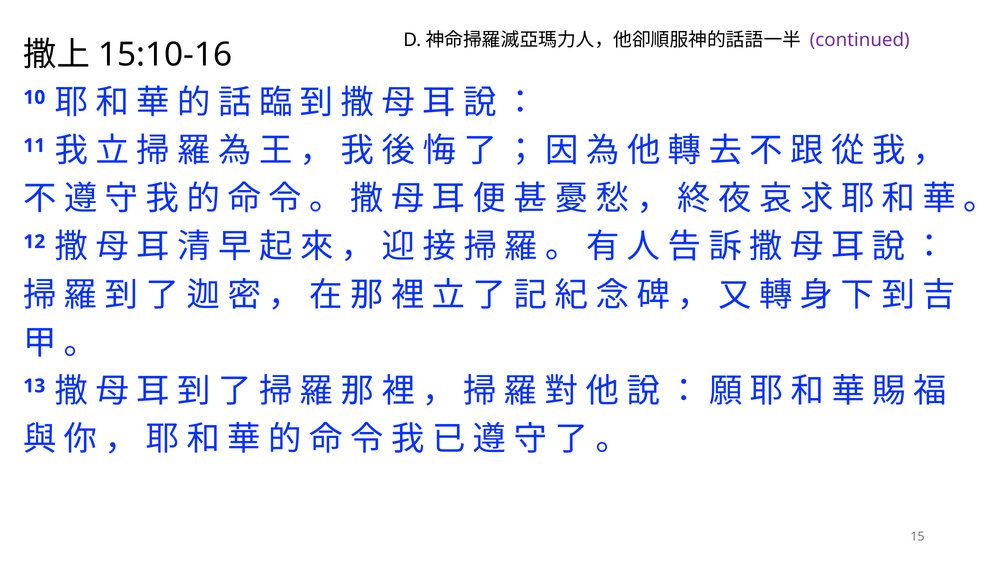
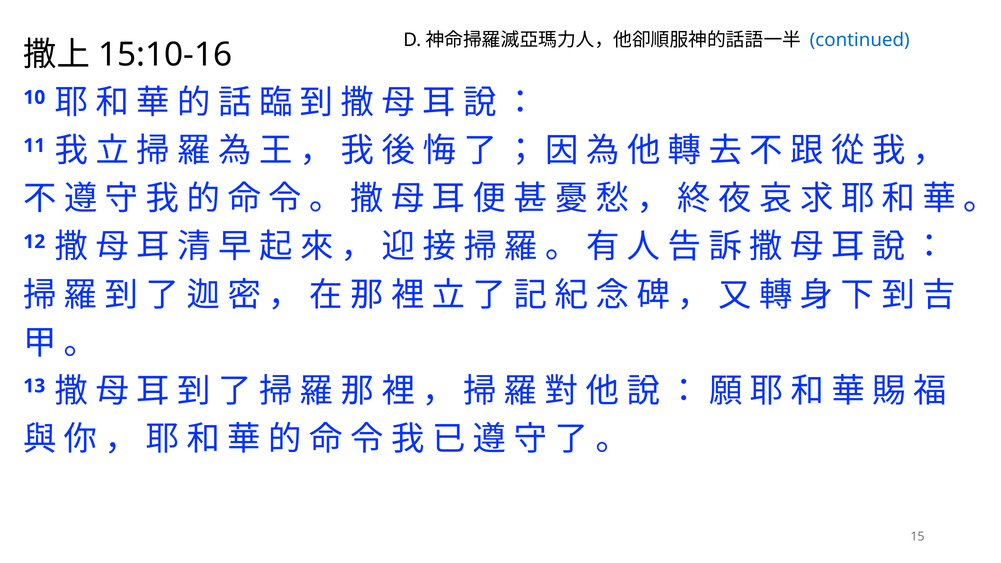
continued colour: purple -> blue (860, 40)
